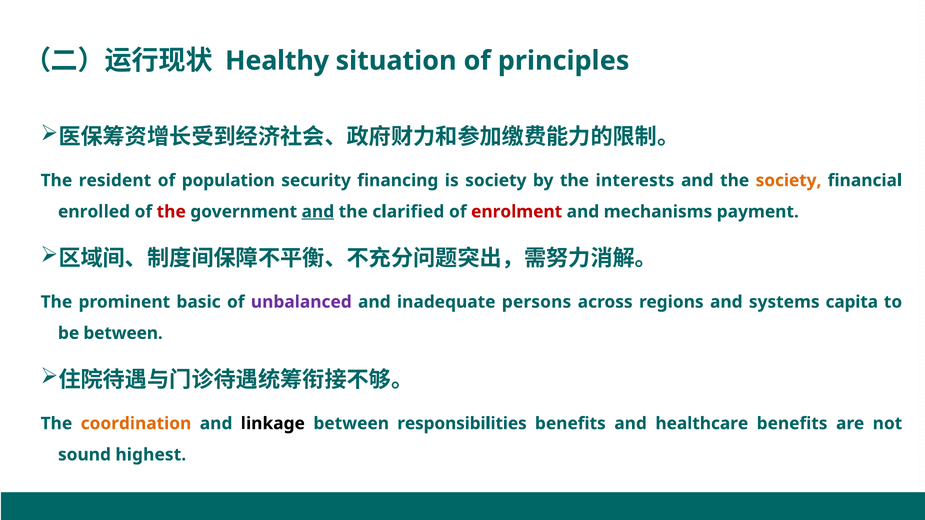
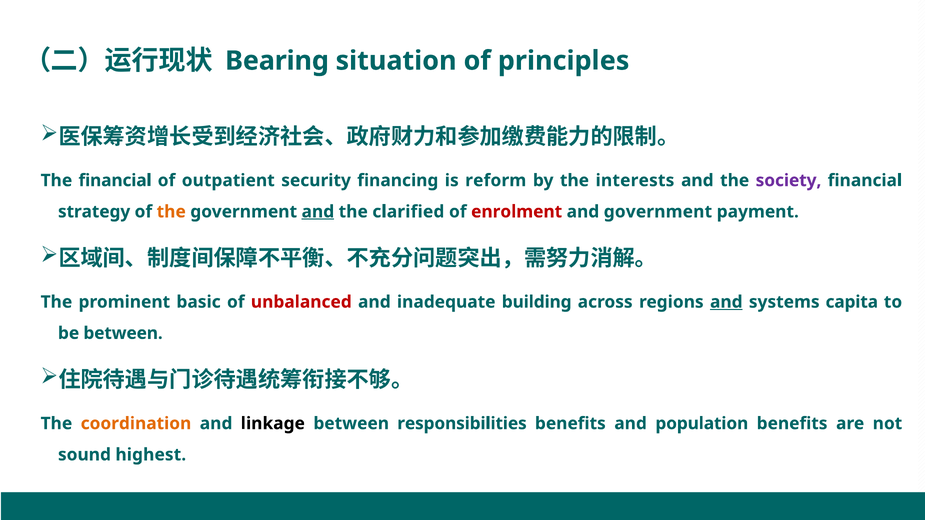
Healthy: Healthy -> Bearing (277, 61)
The resident: resident -> financial (115, 181)
population: population -> outpatient (228, 181)
is society: society -> reform (496, 181)
society colour: orange -> purple (789, 181)
enrolled: enrolled -> strategy (94, 212)
the colour: red -> orange (171, 212)
and mechanisms: mechanisms -> government (658, 212)
unbalanced colour: purple -> red (301, 302)
persons: persons -> building (537, 302)
and underline: none -> present (726, 302)
healthcare: healthcare -> population (702, 424)
